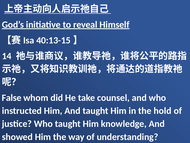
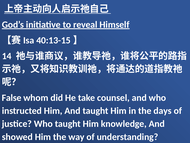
hold: hold -> days (163, 110)
